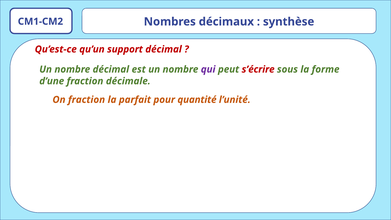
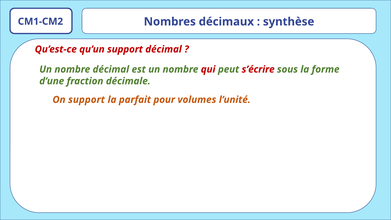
qui colour: purple -> red (208, 69)
On fraction: fraction -> support (87, 100)
quantité: quantité -> volumes (197, 100)
